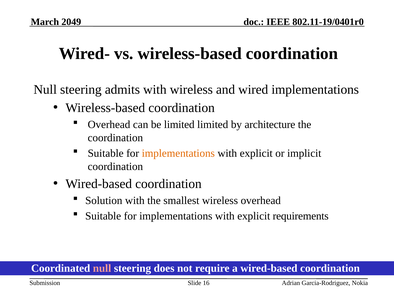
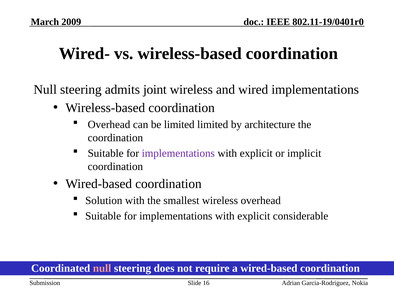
2049: 2049 -> 2009 (71, 22)
admits with: with -> joint (155, 90)
implementations colour: orange -> purple (178, 154)
requirements: requirements -> considerable (301, 216)
